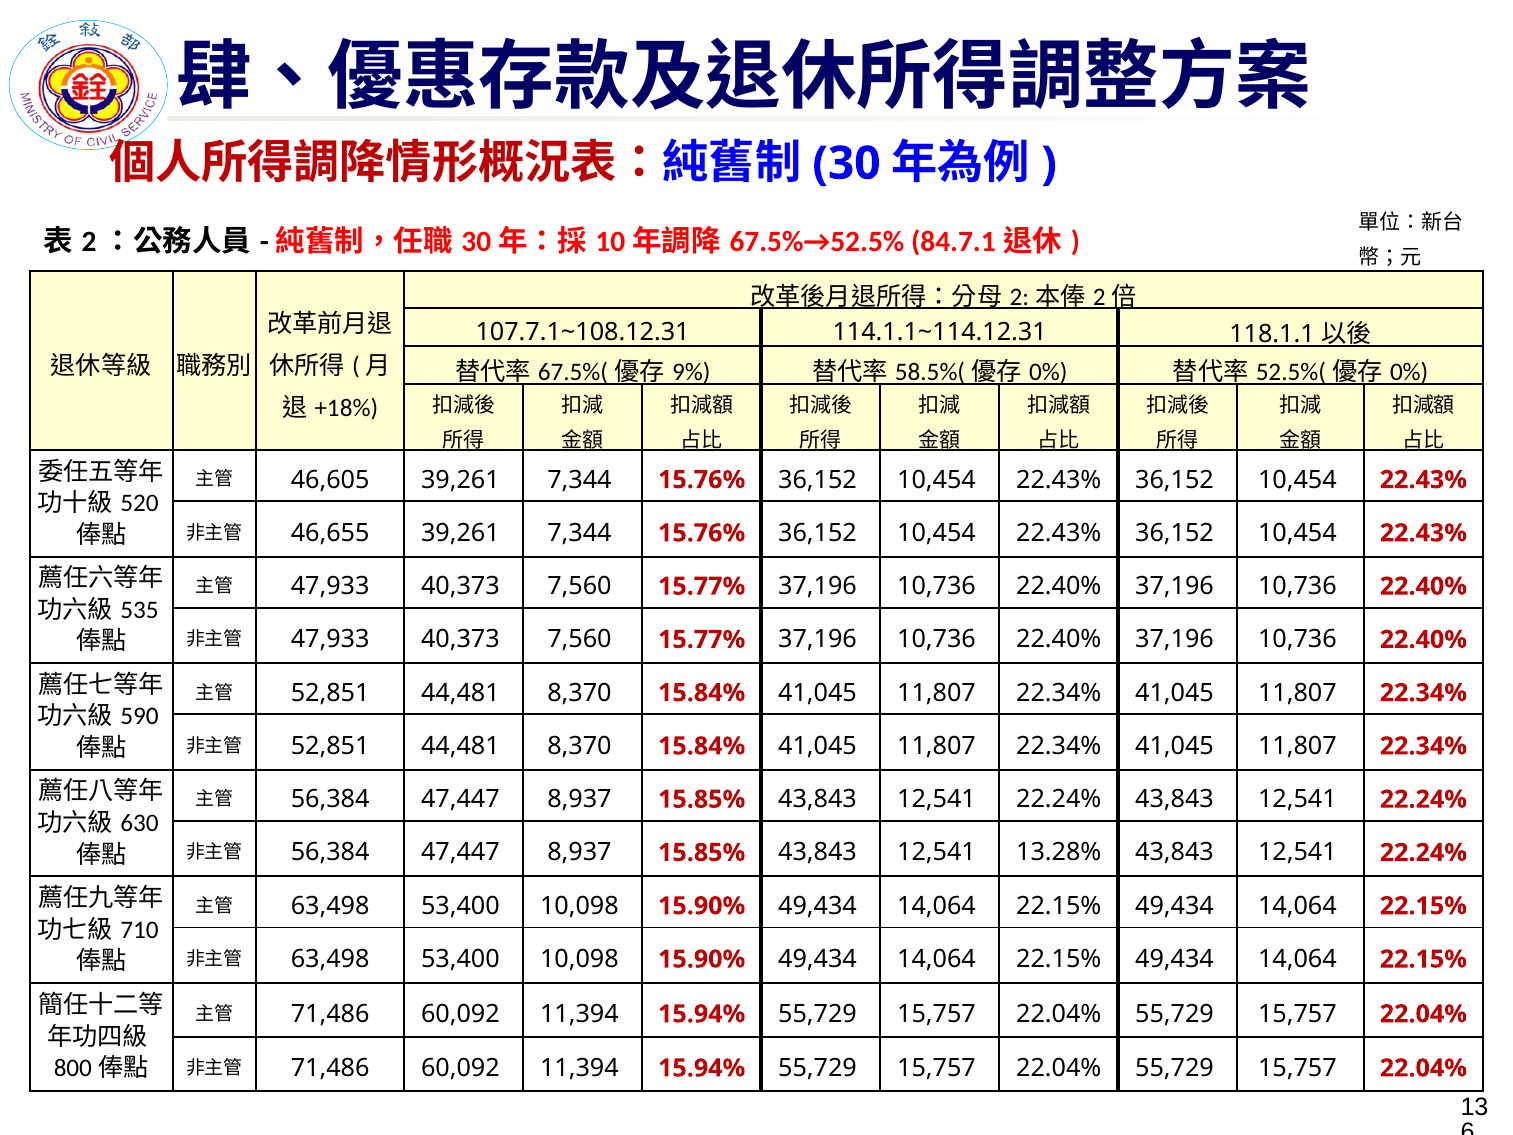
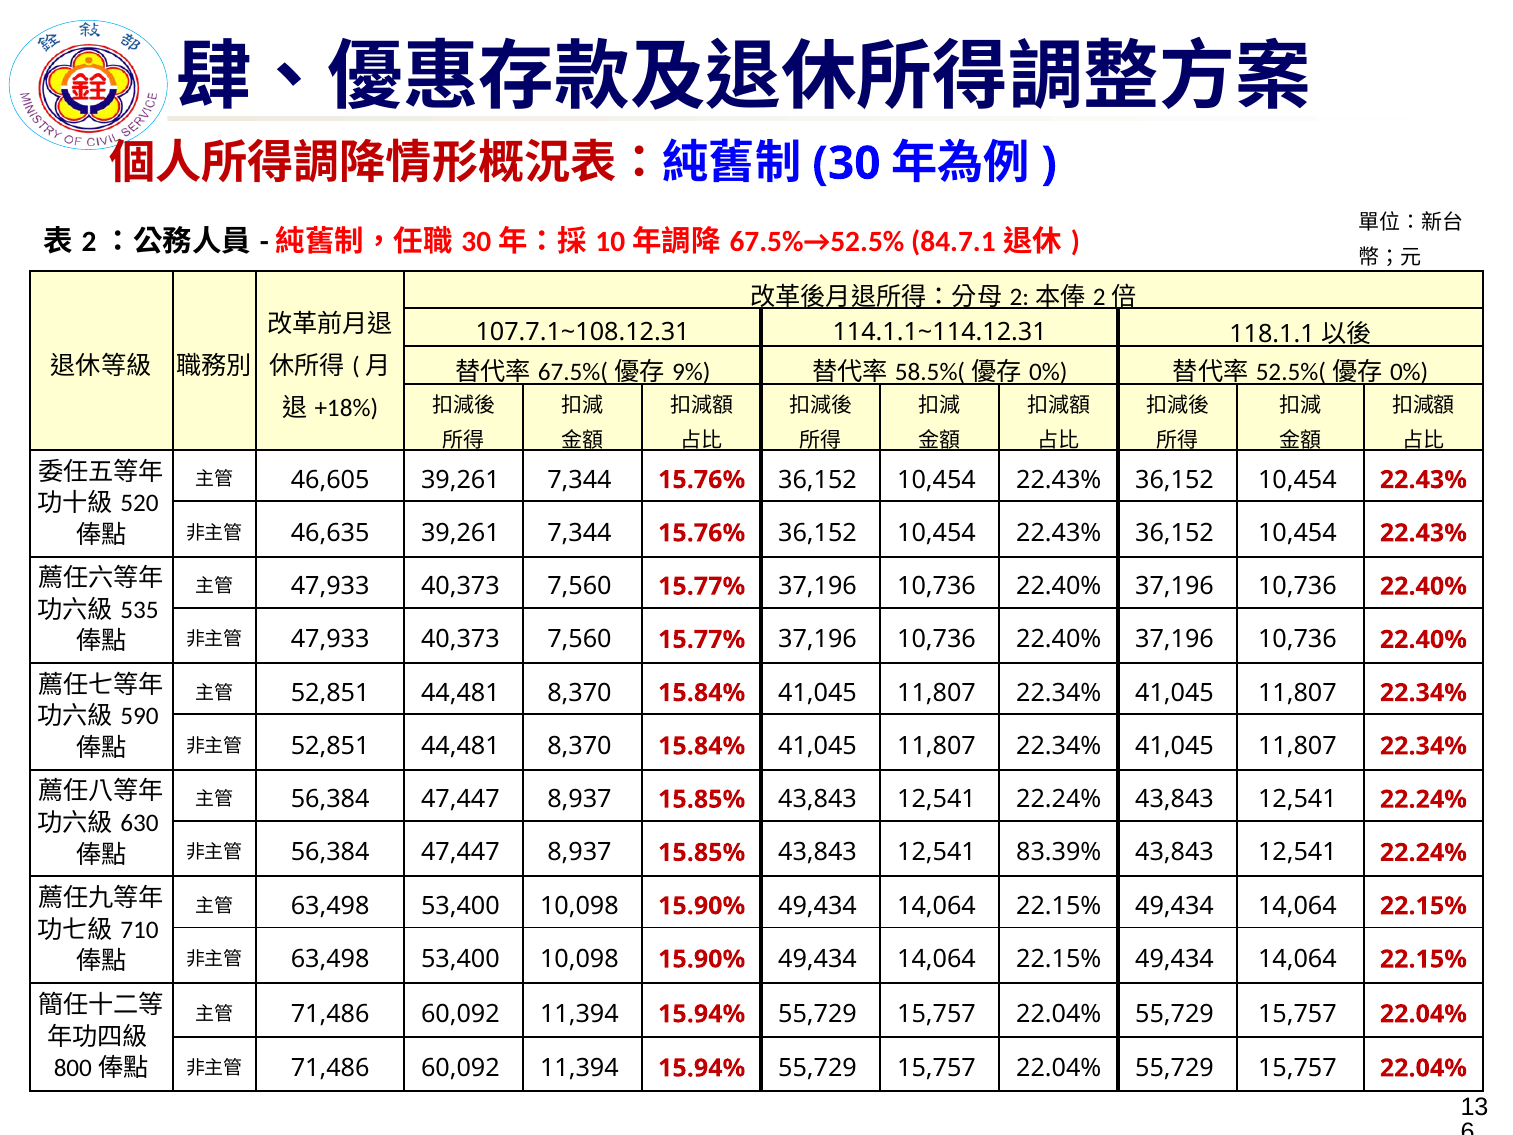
46,655: 46,655 -> 46,635 (330, 533)
13.28%: 13.28% -> 83.39% (1059, 852)
